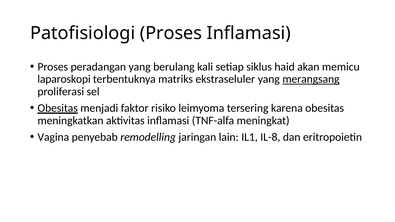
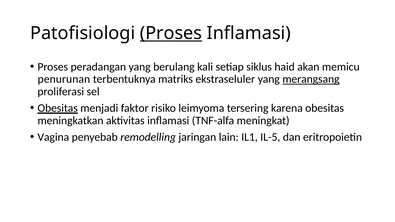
Proses underline: none -> present (171, 33)
laparoskopi: laparoskopi -> penurunan (64, 79)
IL-8: IL-8 -> IL-5 (270, 137)
